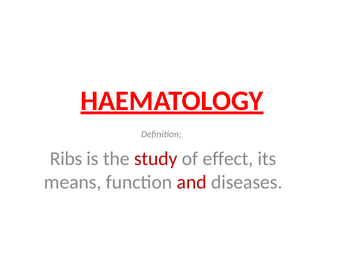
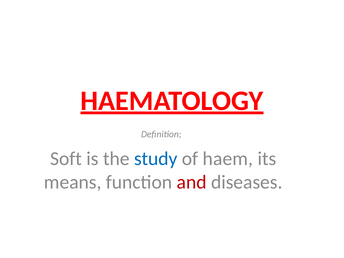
Ribs: Ribs -> Soft (66, 159)
study colour: red -> blue (156, 159)
effect: effect -> haem (228, 159)
